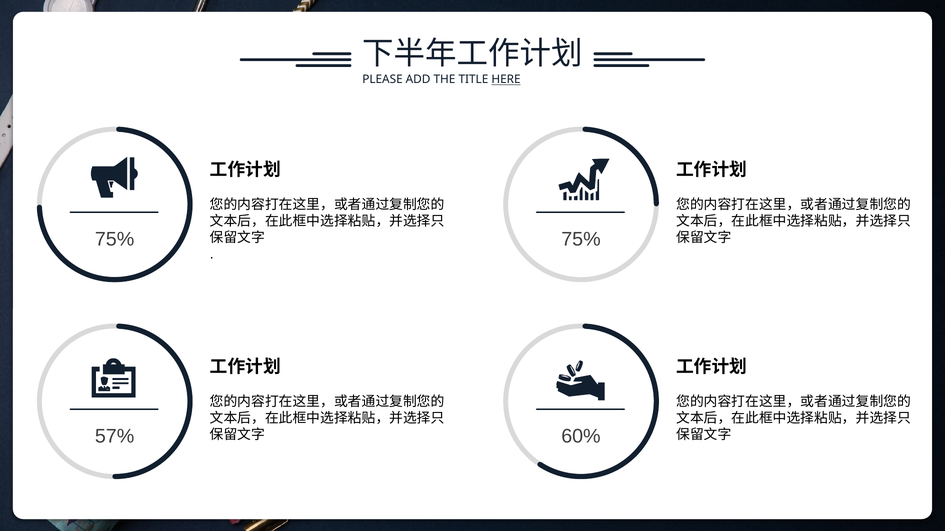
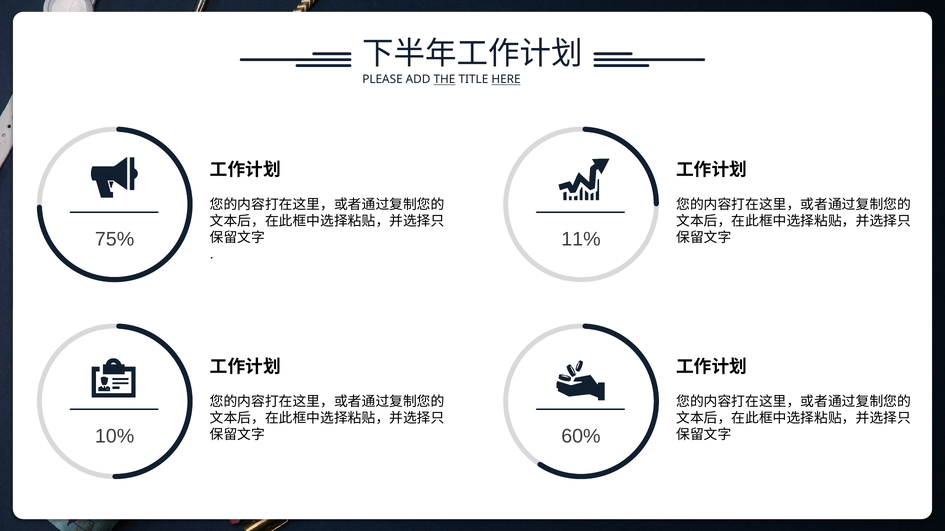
THE underline: none -> present (444, 80)
75%: 75% -> 11% (581, 239)
57%: 57% -> 10% (115, 437)
